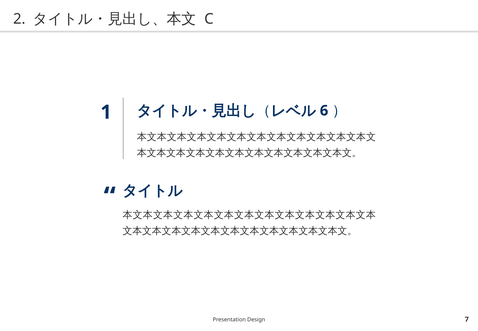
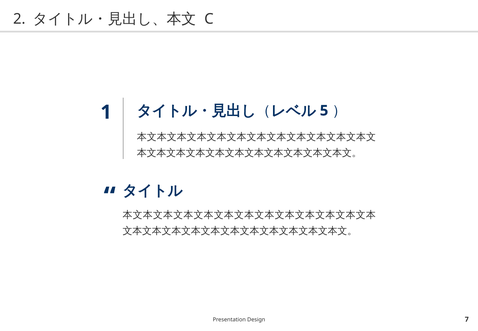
6: 6 -> 5 (324, 111)
